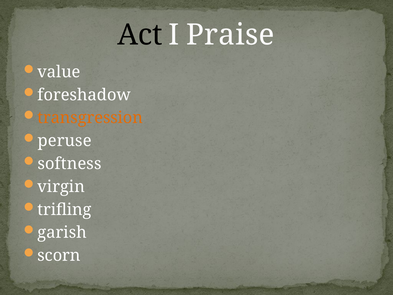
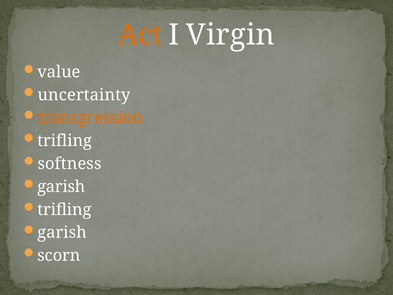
Act colour: black -> orange (140, 35)
Praise: Praise -> Virgin (230, 35)
foreshadow: foreshadow -> uncertainty (84, 95)
peruse: peruse -> trifling (65, 141)
virgin: virgin -> garish (61, 187)
